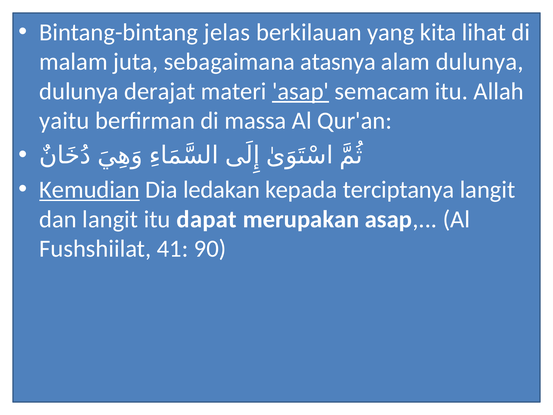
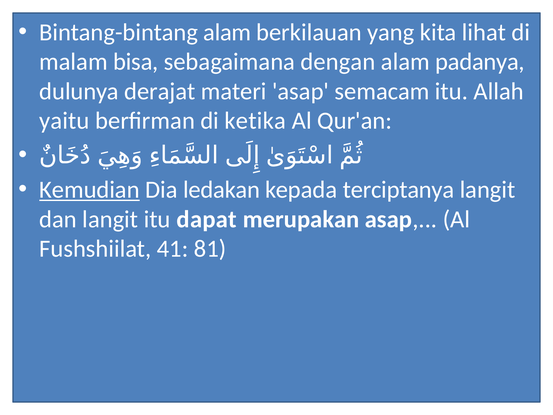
Bintang-bintang jelas: jelas -> alam (227, 32)
juta: juta -> bisa (136, 62)
atasnya: atasnya -> dengan (338, 62)
alam dulunya: dulunya -> padanya (480, 62)
asap underline: present -> none (301, 91)
massa: massa -> ketika (255, 121)
90: 90 -> 81 (210, 249)
